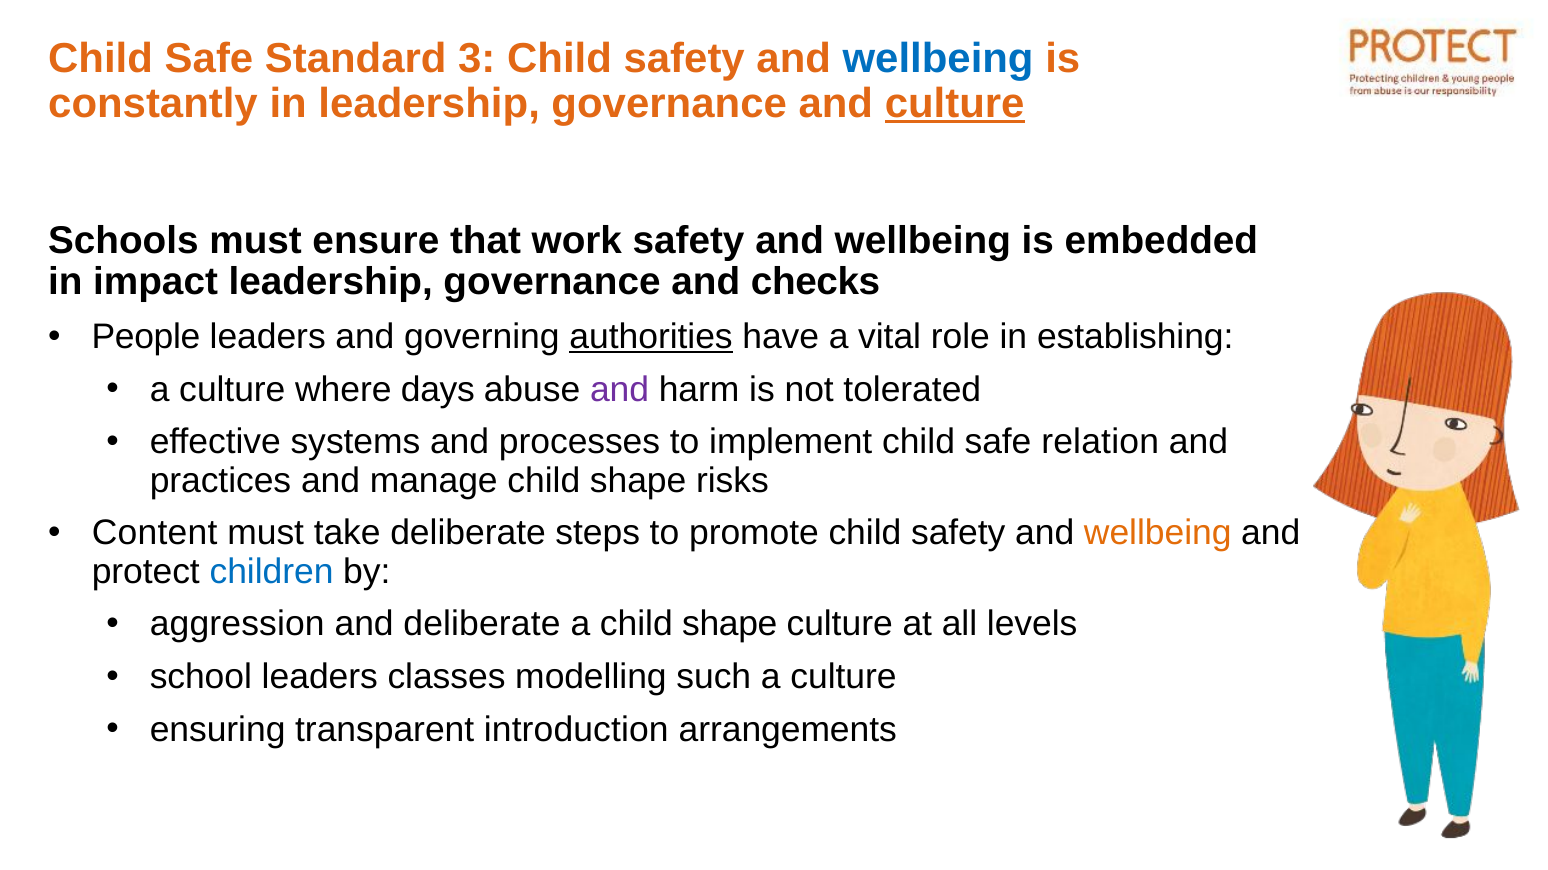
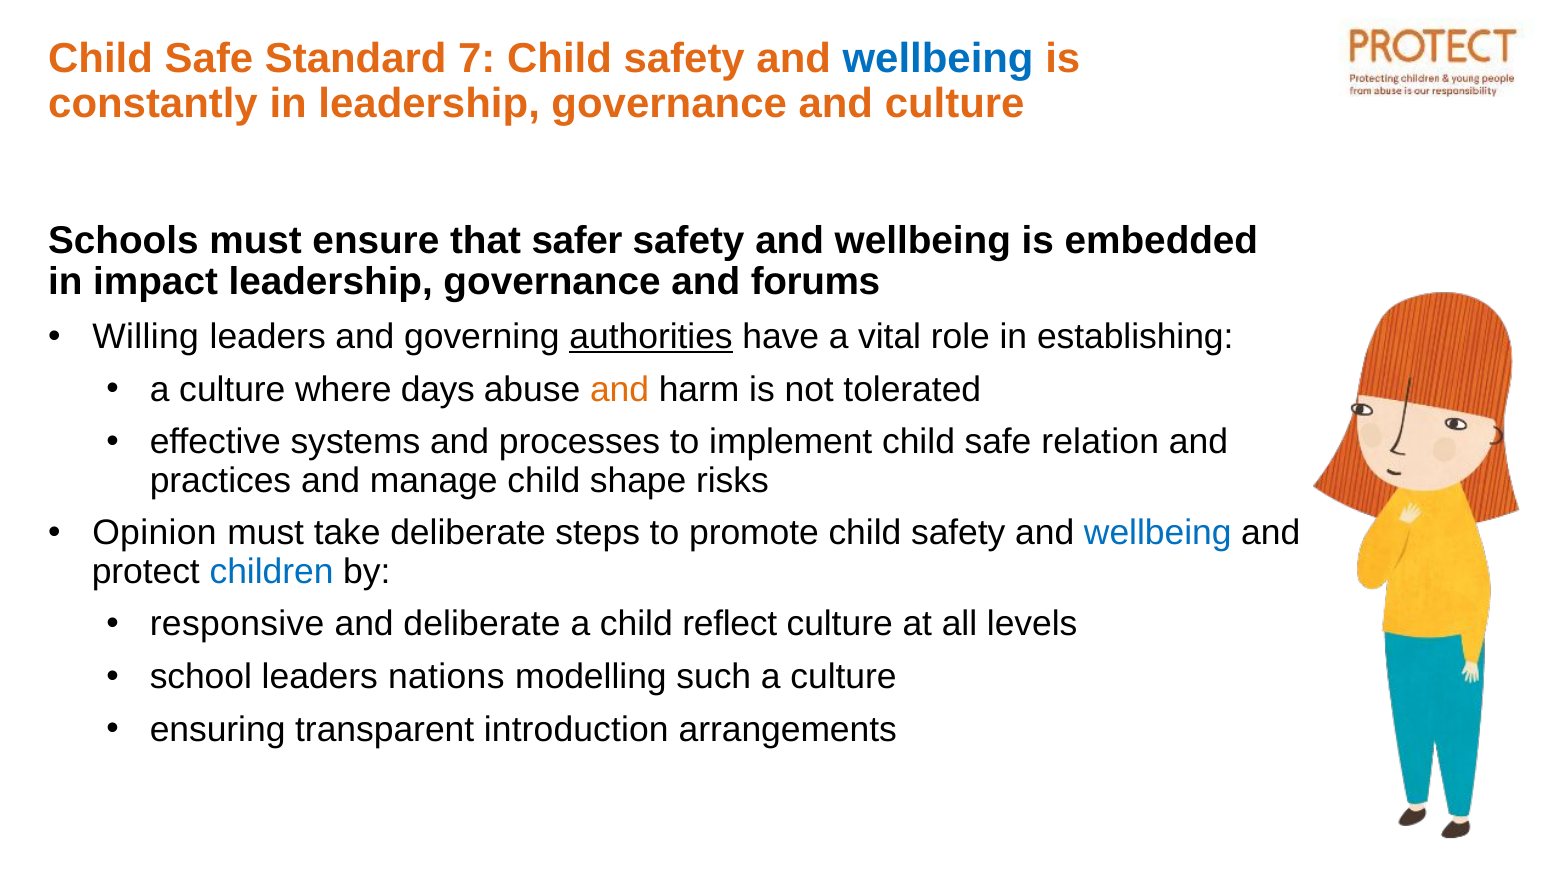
3: 3 -> 7 (477, 58)
culture underline: present -> none (955, 104)
work: work -> safer (577, 241)
checks: checks -> forums (816, 282)
People: People -> Willing (146, 337)
and colour: purple -> orange (620, 390)
Content: Content -> Opinion (154, 534)
wellbeing colour: orange -> blue (1158, 534)
aggression: aggression -> responsive (237, 625)
a child shape: shape -> reflect (730, 625)
classes: classes -> nations (446, 677)
